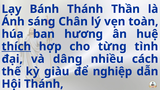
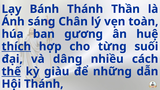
hương: hương -> gương (84, 34)
tình: tình -> suối (146, 46)
thế underline: none -> present (11, 71)
nghiệp: nghiệp -> những (112, 71)
